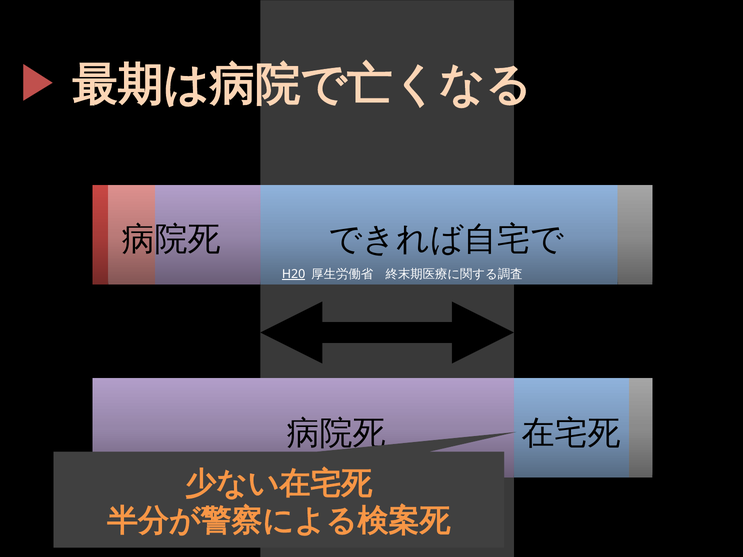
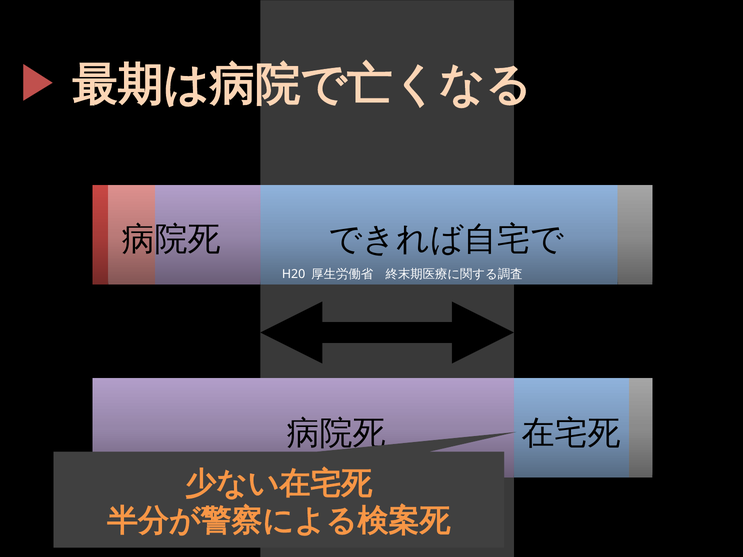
H20 underline: present -> none (294, 274)
